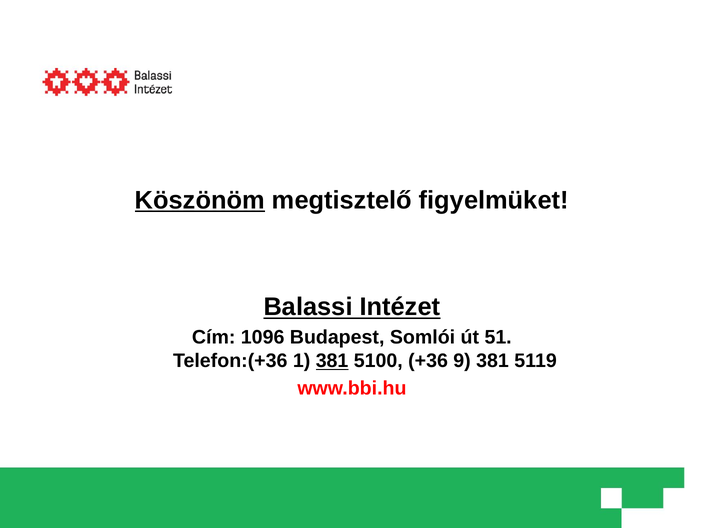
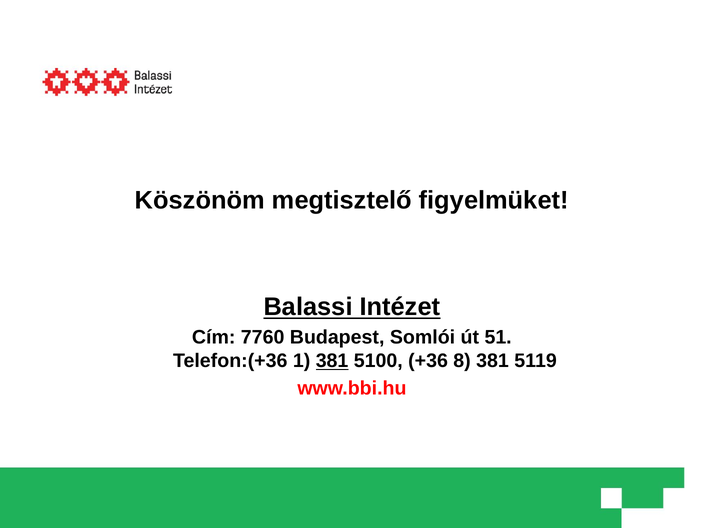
Köszönöm underline: present -> none (200, 200)
1096: 1096 -> 7760 (263, 338)
9: 9 -> 8 (462, 361)
